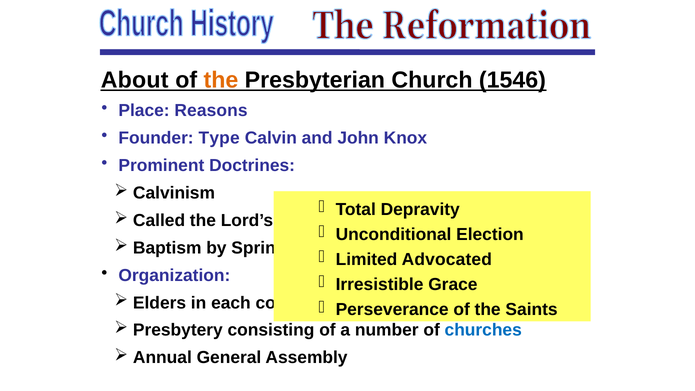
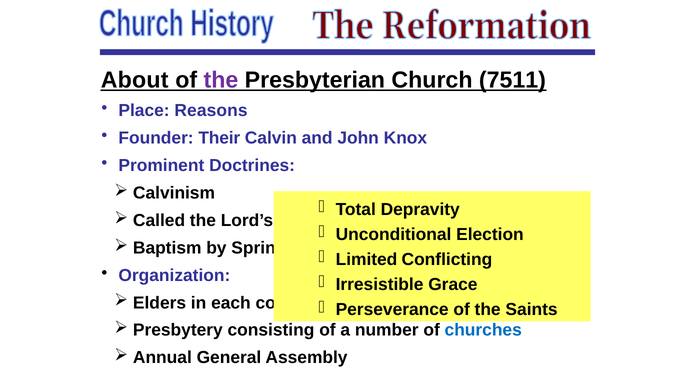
the colour: orange -> purple (221, 80)
1546: 1546 -> 7511 (512, 80)
Type: Type -> Their (219, 138)
Advocated: Advocated -> Conflicting (447, 260)
